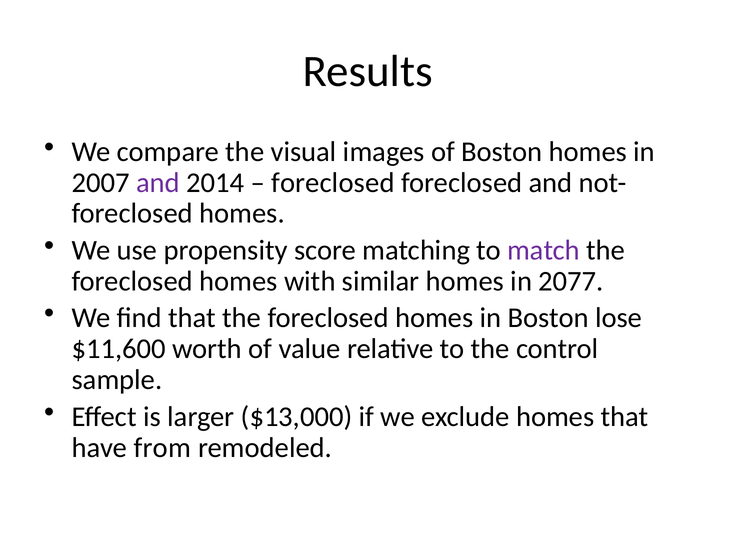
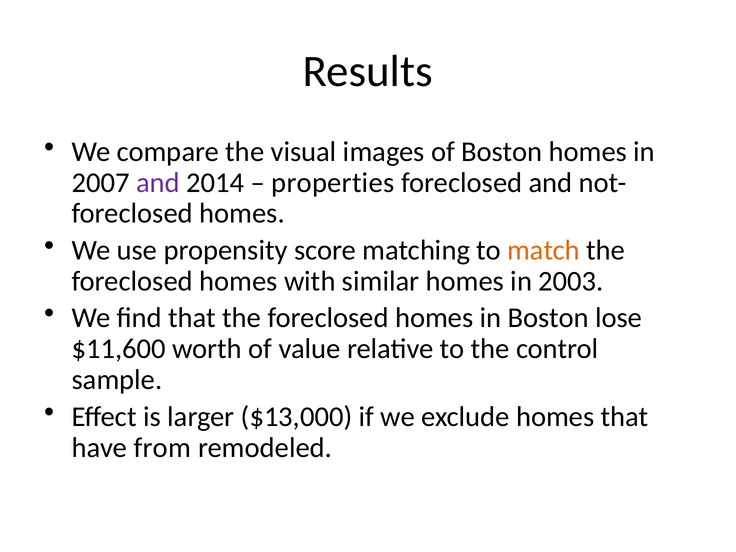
foreclosed: foreclosed -> properties (333, 183)
match colour: purple -> orange (544, 250)
2077: 2077 -> 2003 (571, 281)
